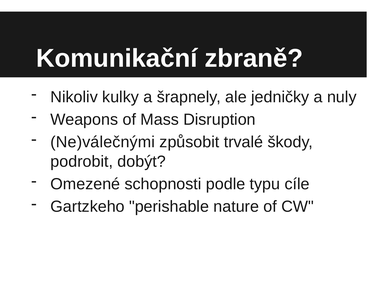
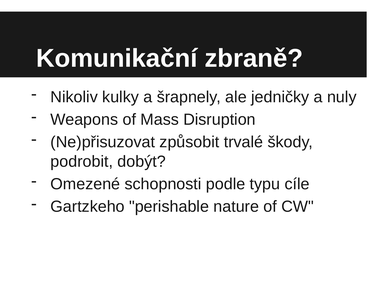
Ne)válečnými: Ne)válečnými -> Ne)přisuzovat (103, 142)
